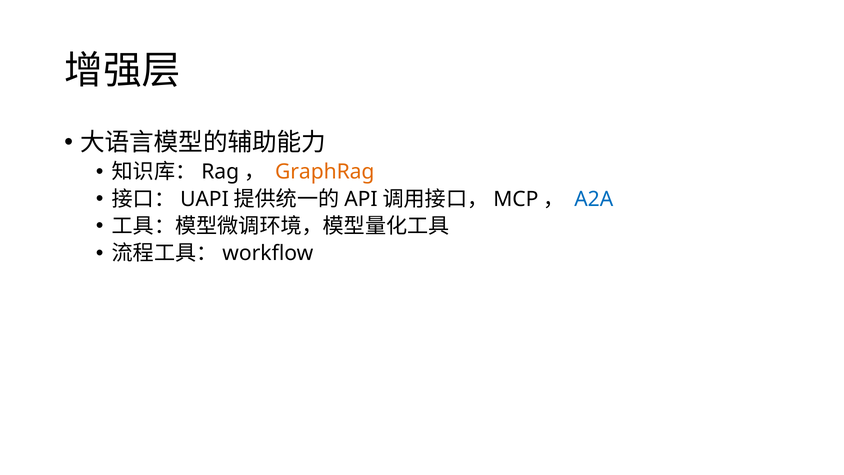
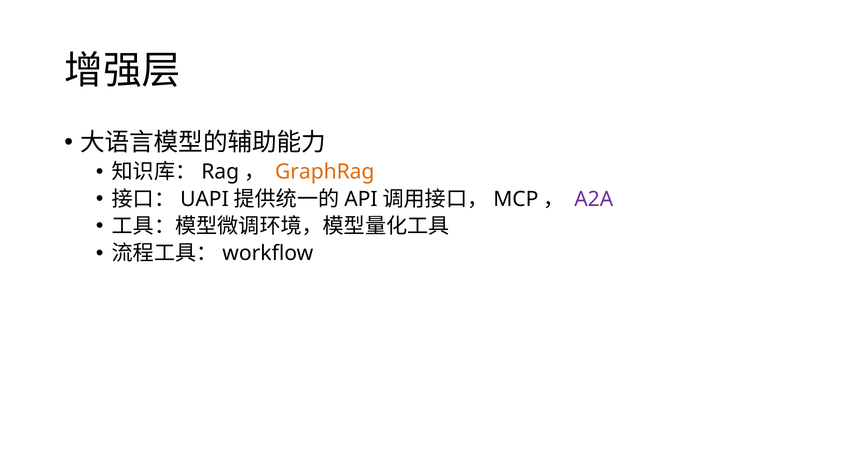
A2A colour: blue -> purple (594, 199)
